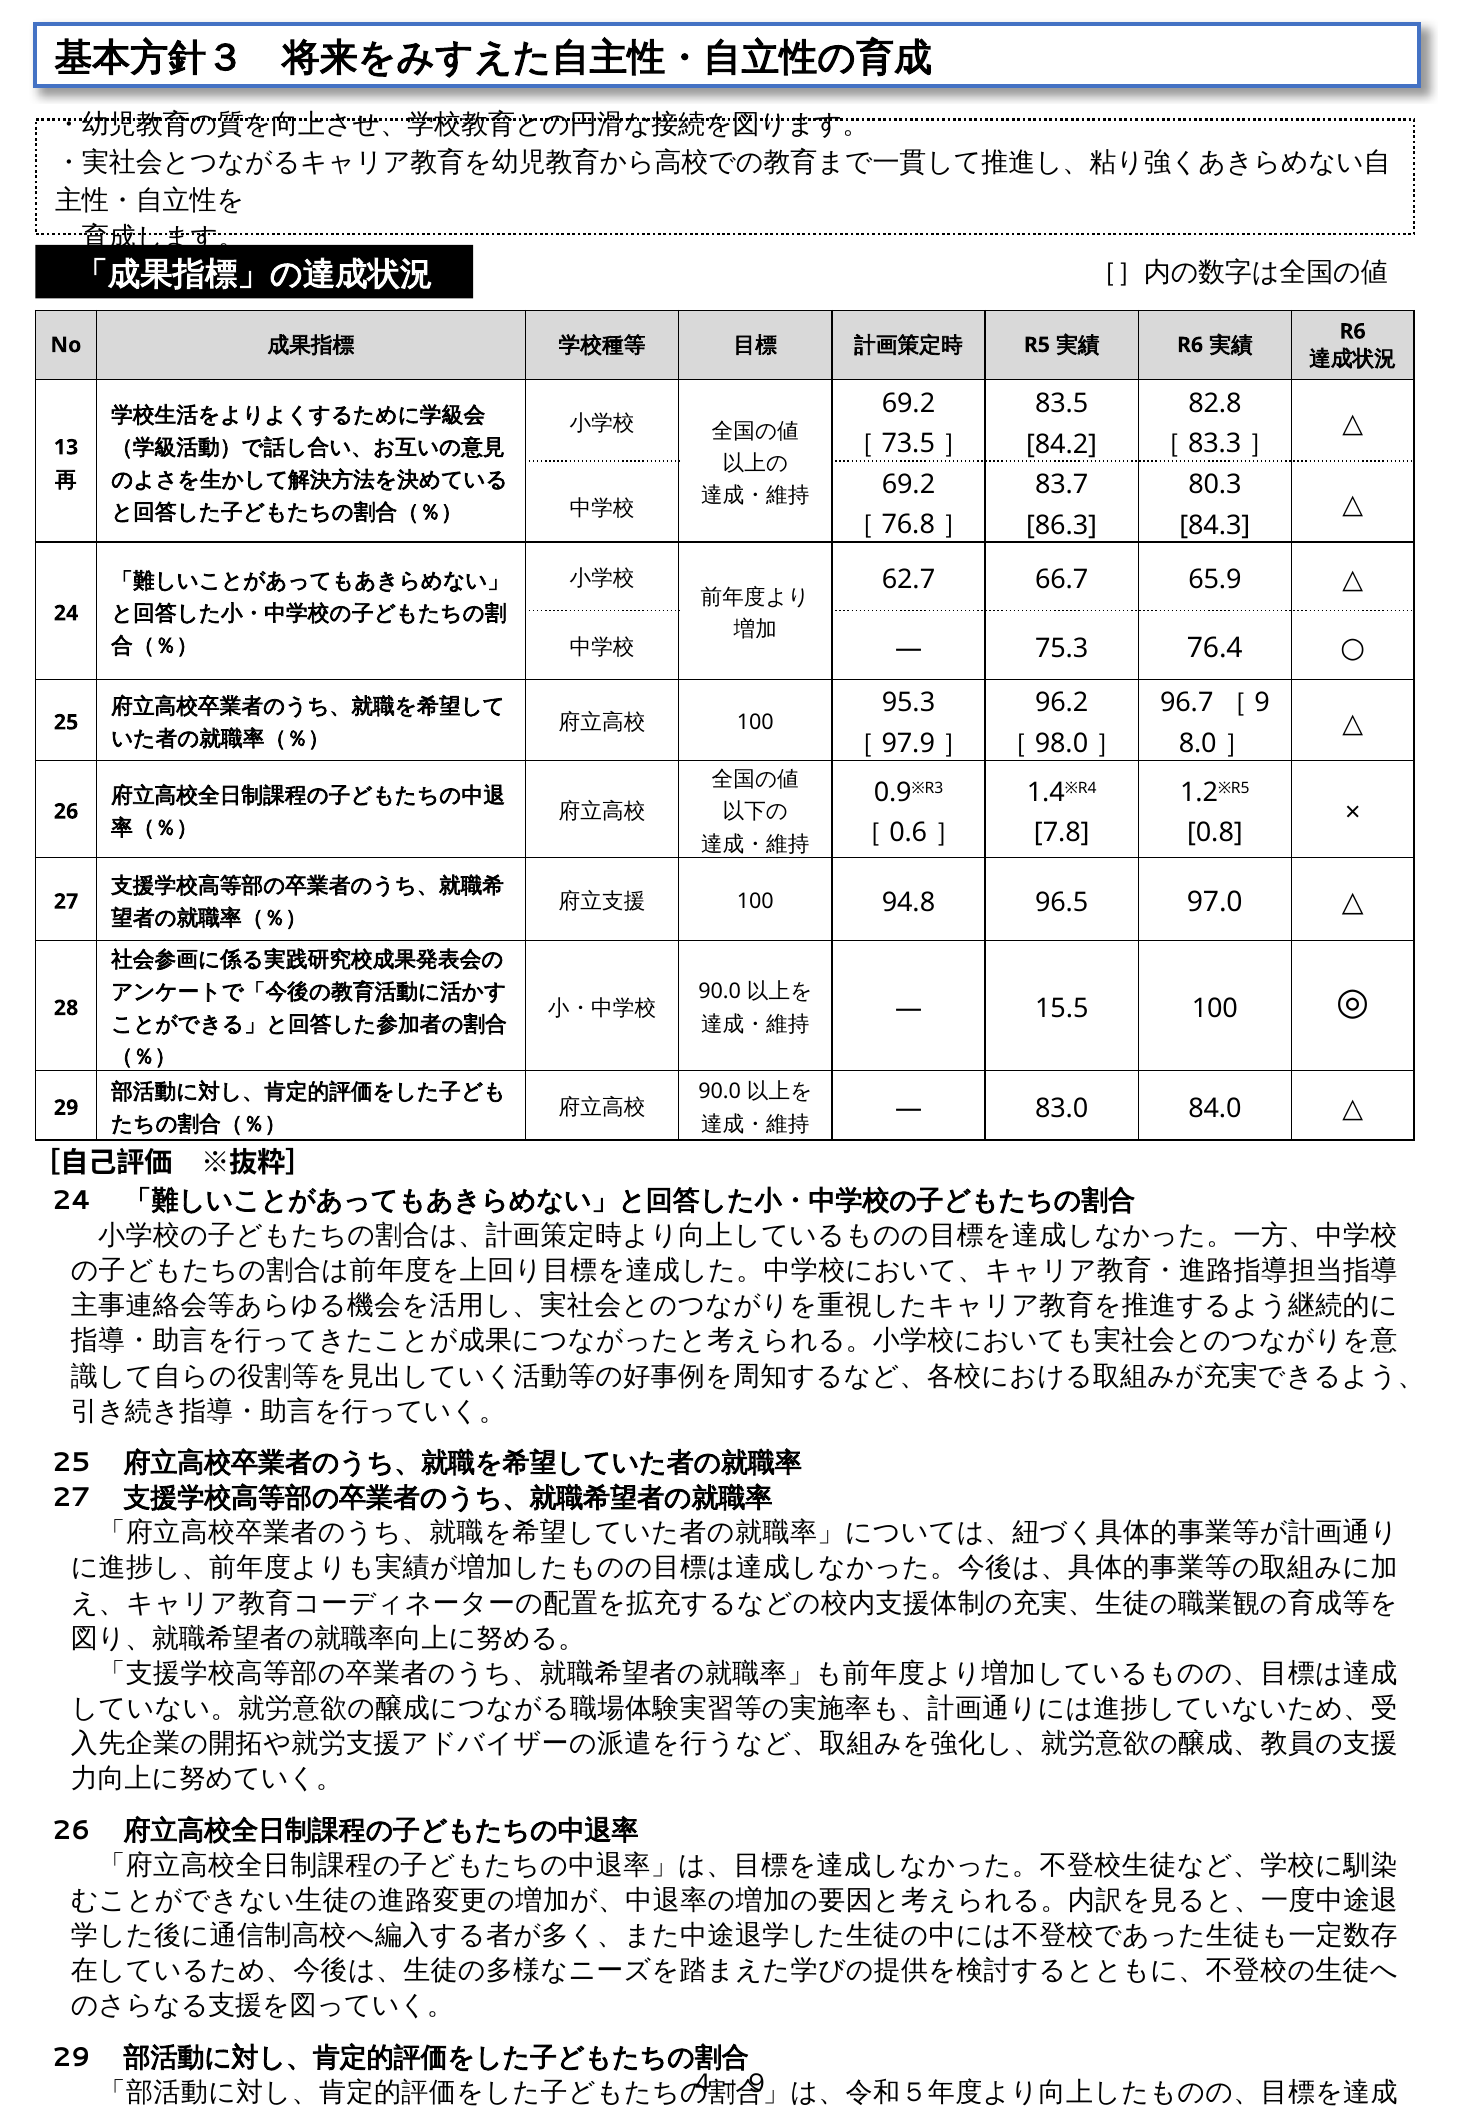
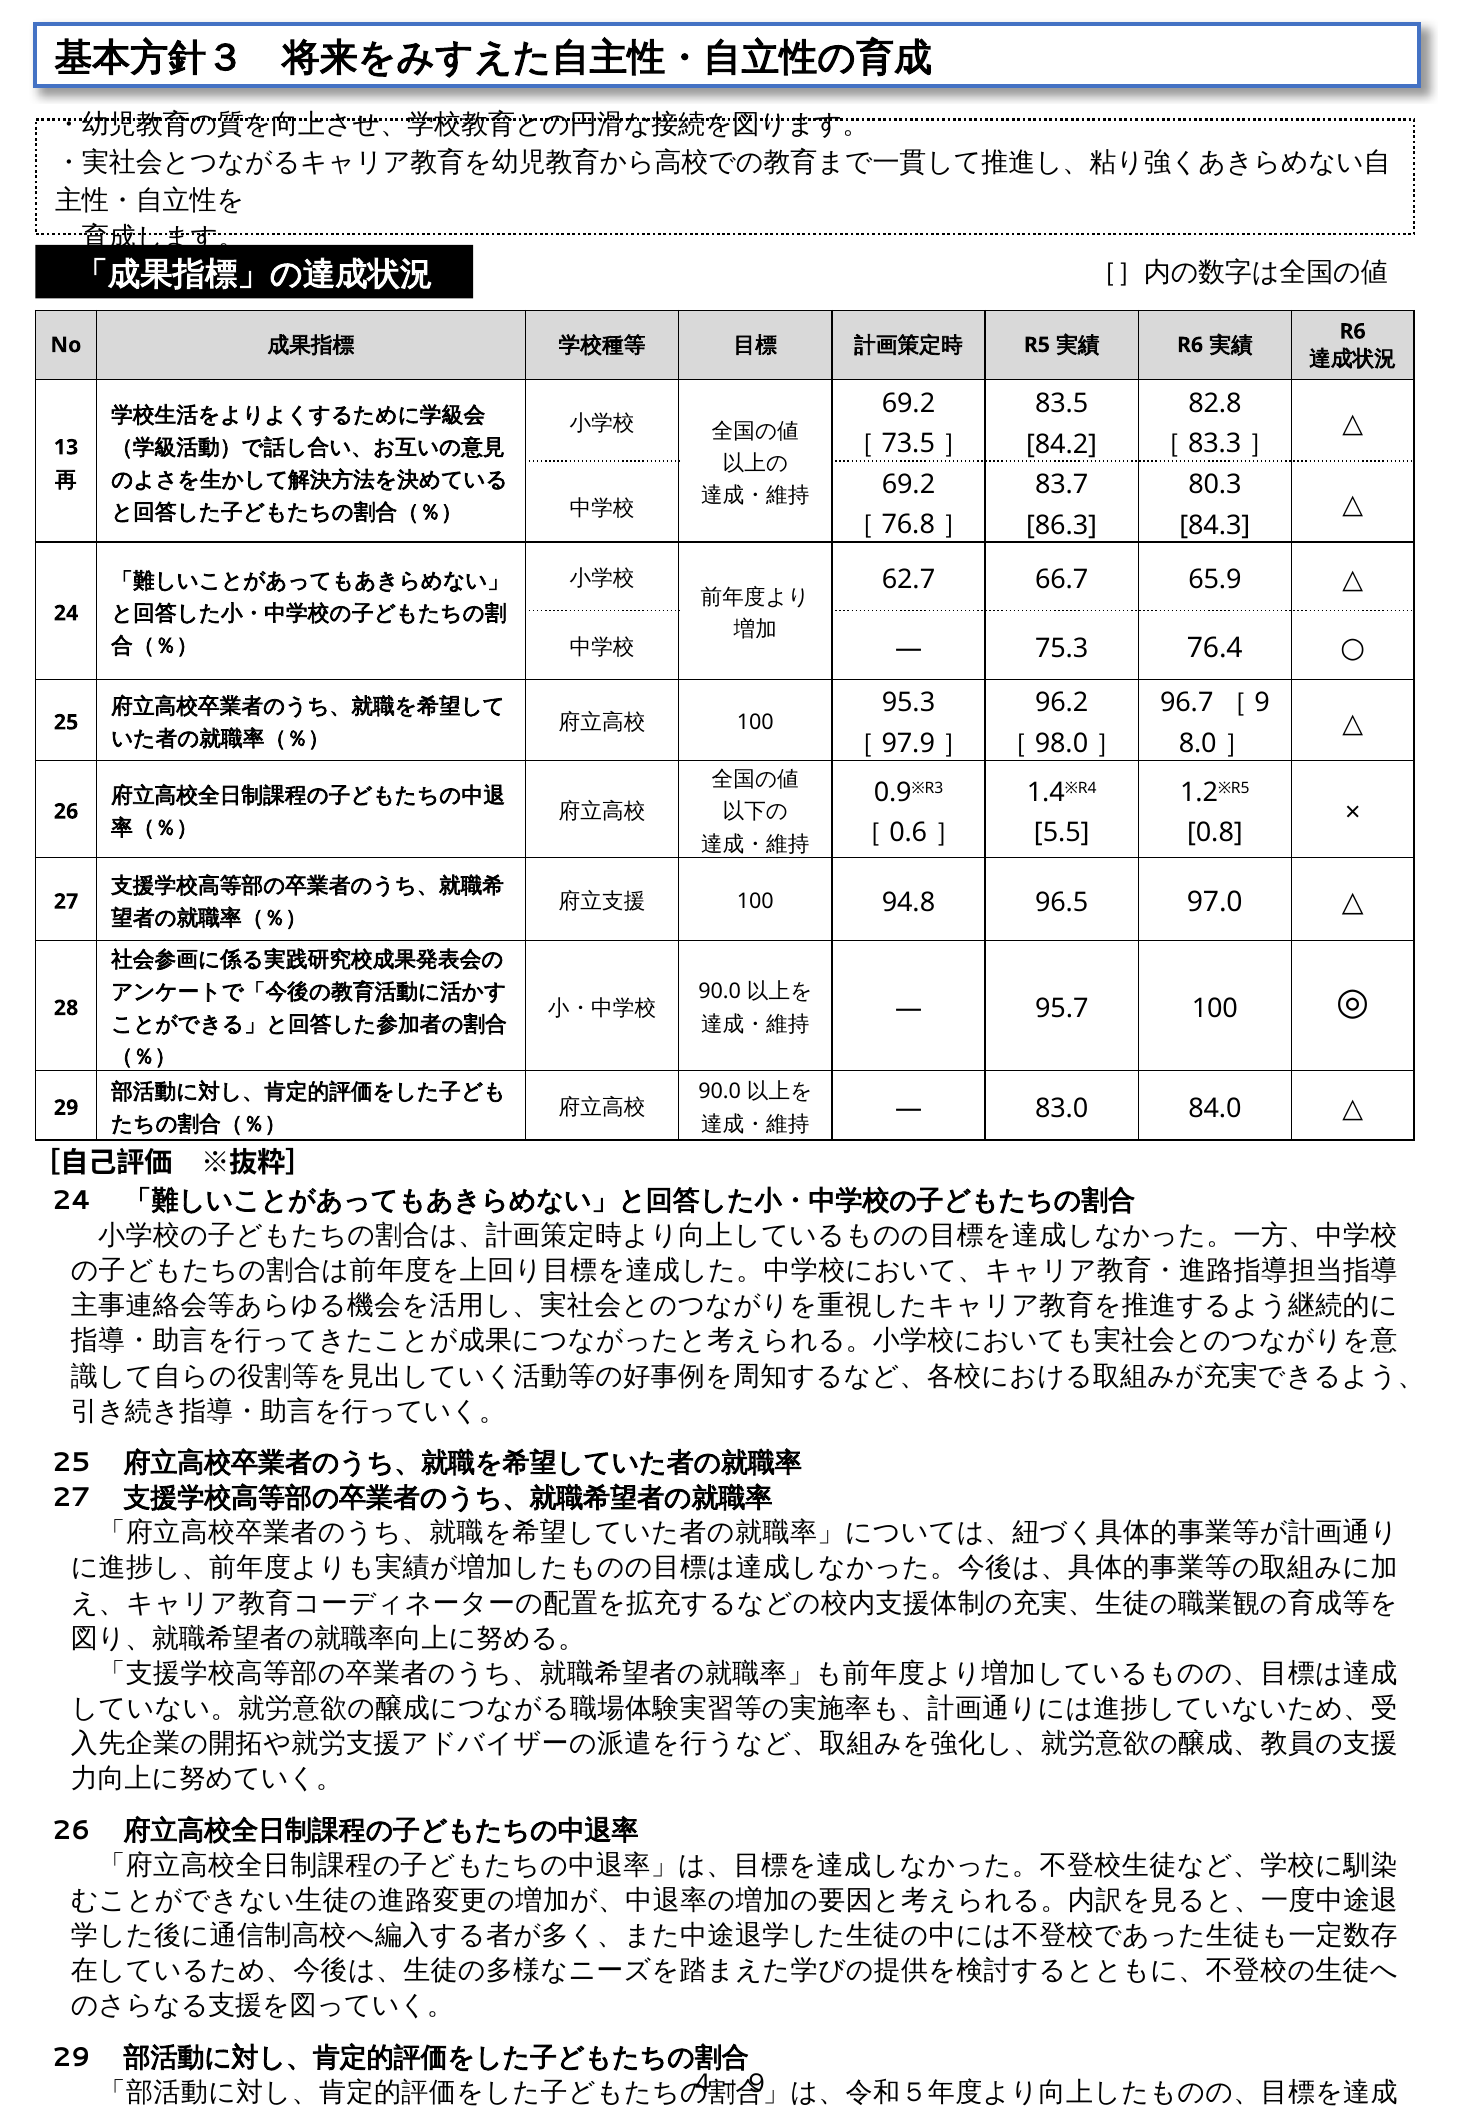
7.8: 7.8 -> 5.5 (1062, 833)
15.5: 15.5 -> 95.7 (1062, 1009)
